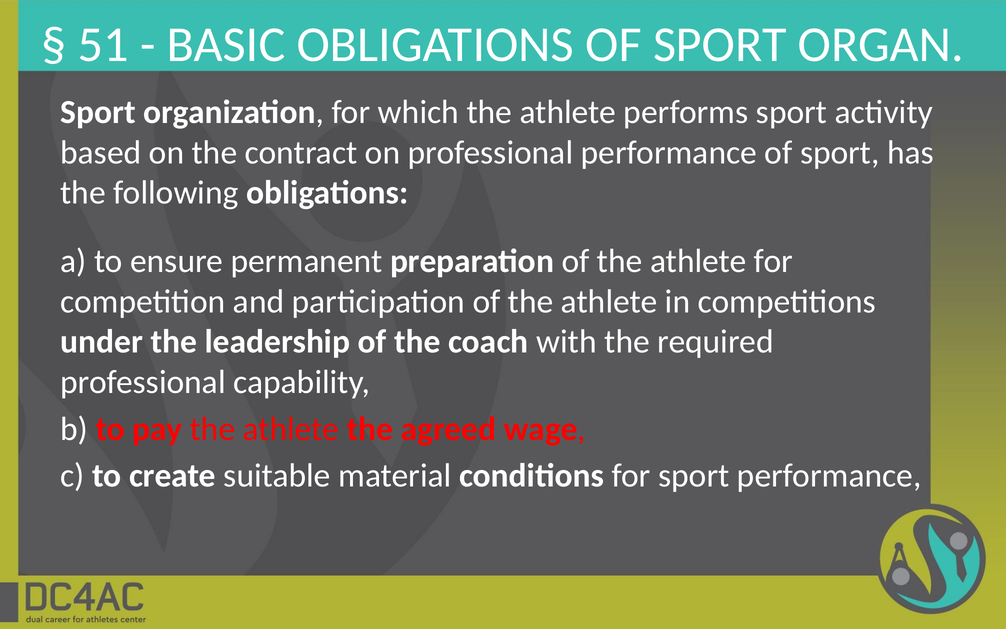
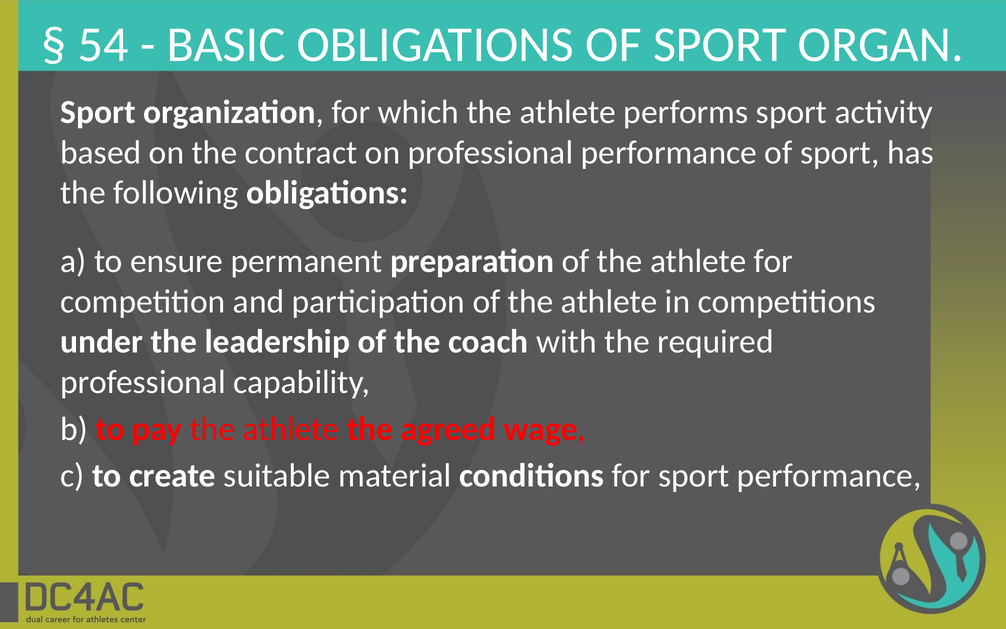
51: 51 -> 54 (103, 45)
